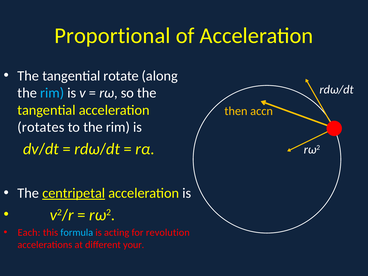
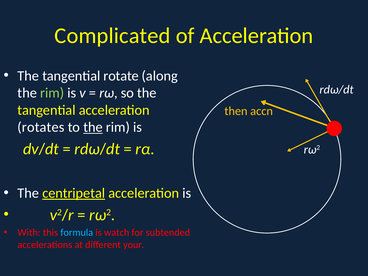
Proportional: Proportional -> Complicated (112, 36)
rim colour: light blue -> light green (52, 93)
the underline: none -> present (93, 127)
Each: Each -> With (29, 232)
acting: acting -> watch (117, 232)
revolution: revolution -> subtended (168, 232)
